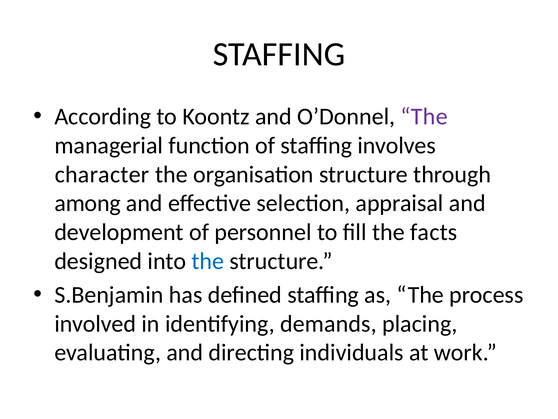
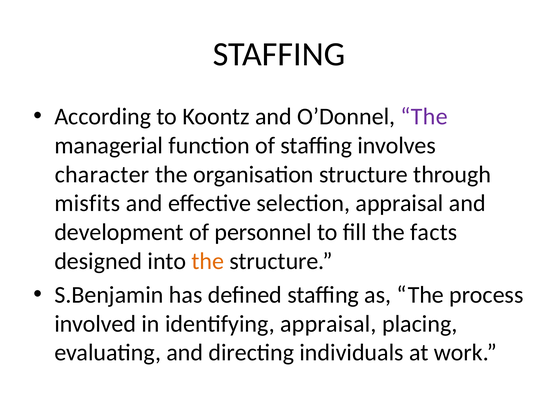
among: among -> misfits (87, 203)
the colour: blue -> orange (208, 261)
identifying demands: demands -> appraisal (328, 323)
